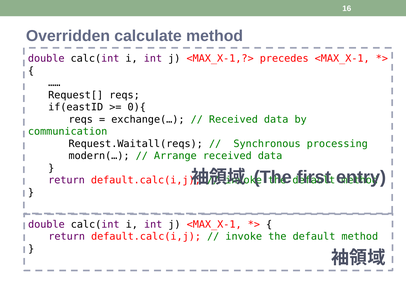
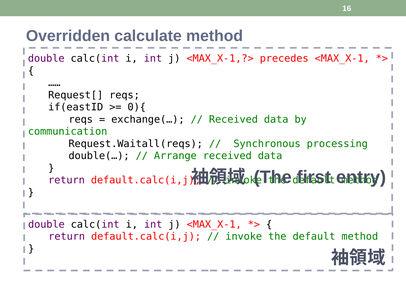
modern(…: modern(… -> double(… (99, 156)
